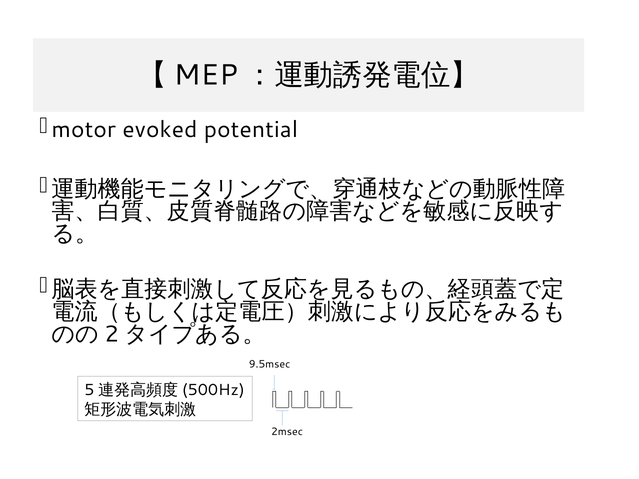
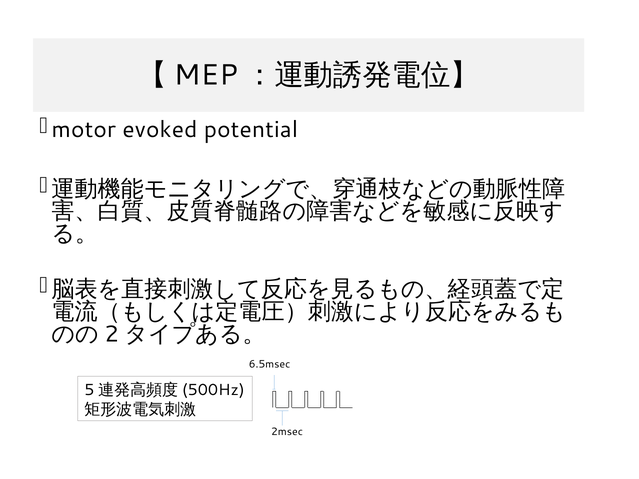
9.5msec: 9.5msec -> 6.5msec (270, 365)
